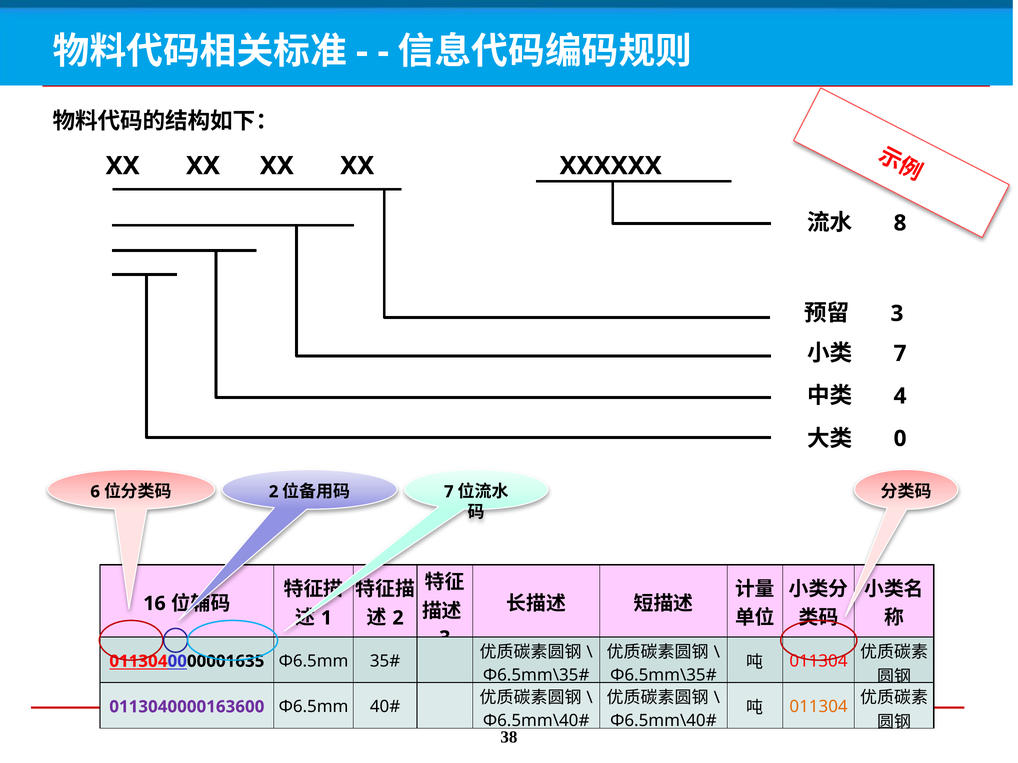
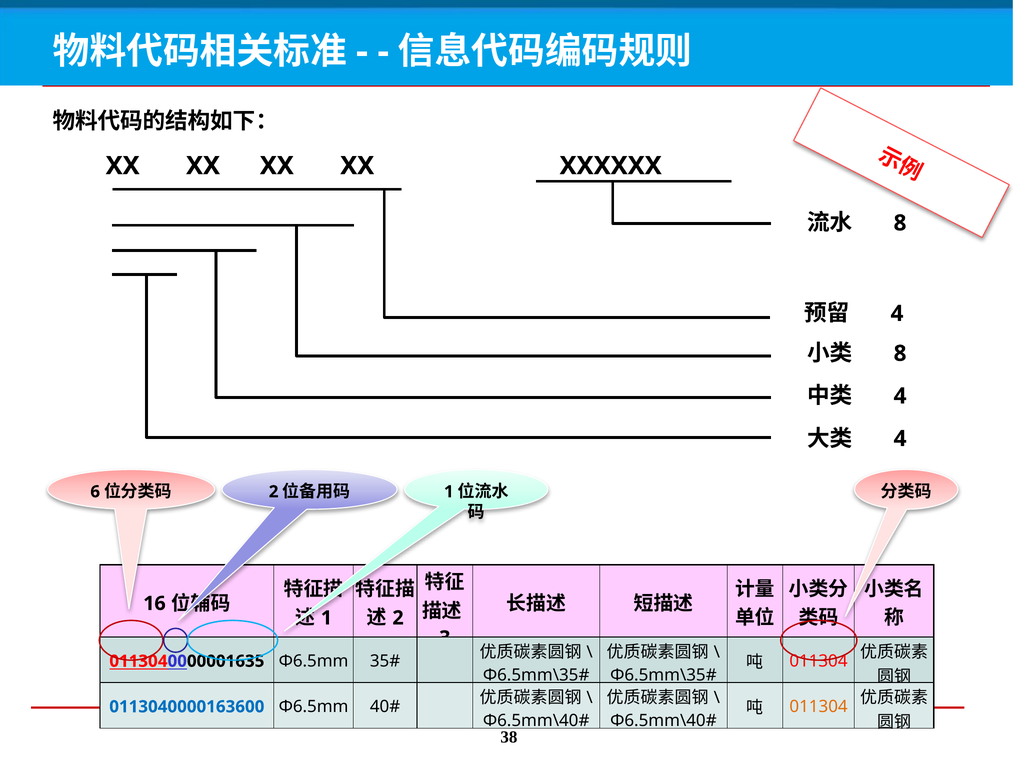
3: 3 -> 4 (897, 314)
7: 7 -> 8 (900, 354)
0: 0 -> 4 (900, 439)
7: 7 -> 1 (449, 492)
0113040000163600 colour: purple -> blue (187, 707)
